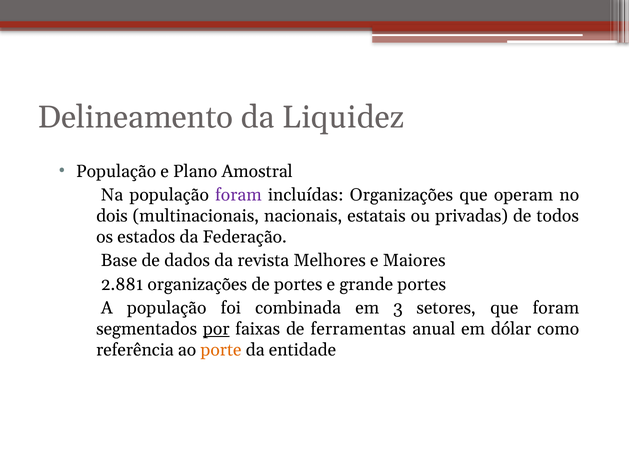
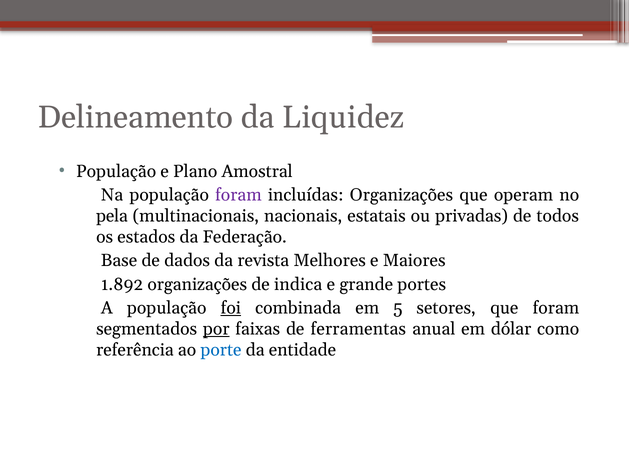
dois: dois -> pela (112, 216)
2.881: 2.881 -> 1.892 (122, 284)
de portes: portes -> indica (298, 284)
foi underline: none -> present (231, 308)
3: 3 -> 5 (398, 308)
porte colour: orange -> blue (221, 350)
